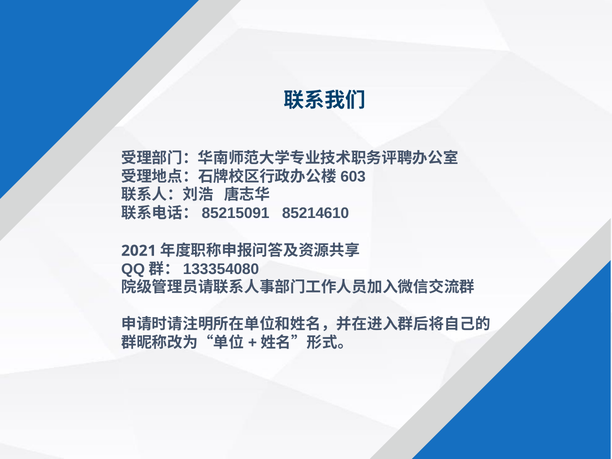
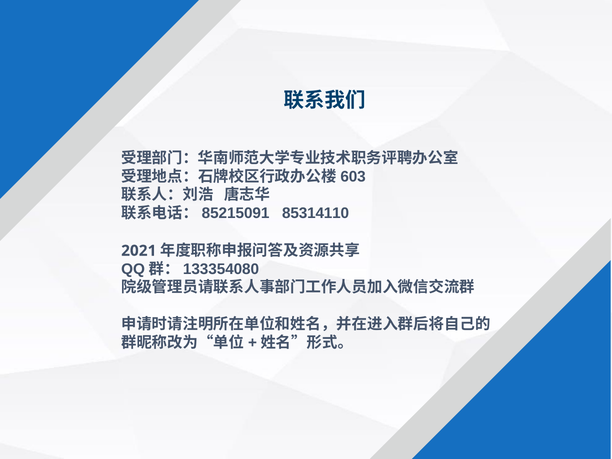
85214610: 85214610 -> 85314110 (316, 213)
